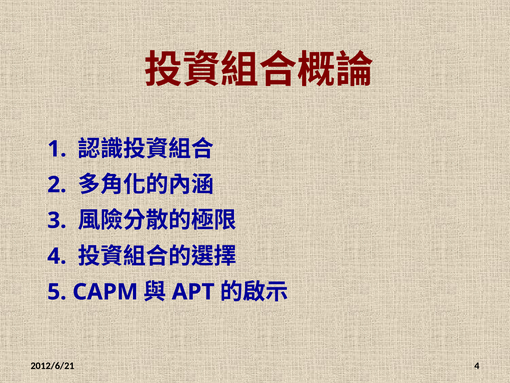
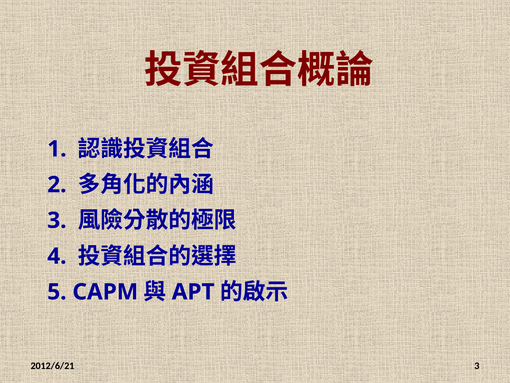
2012/6/21 4: 4 -> 3 (477, 365)
